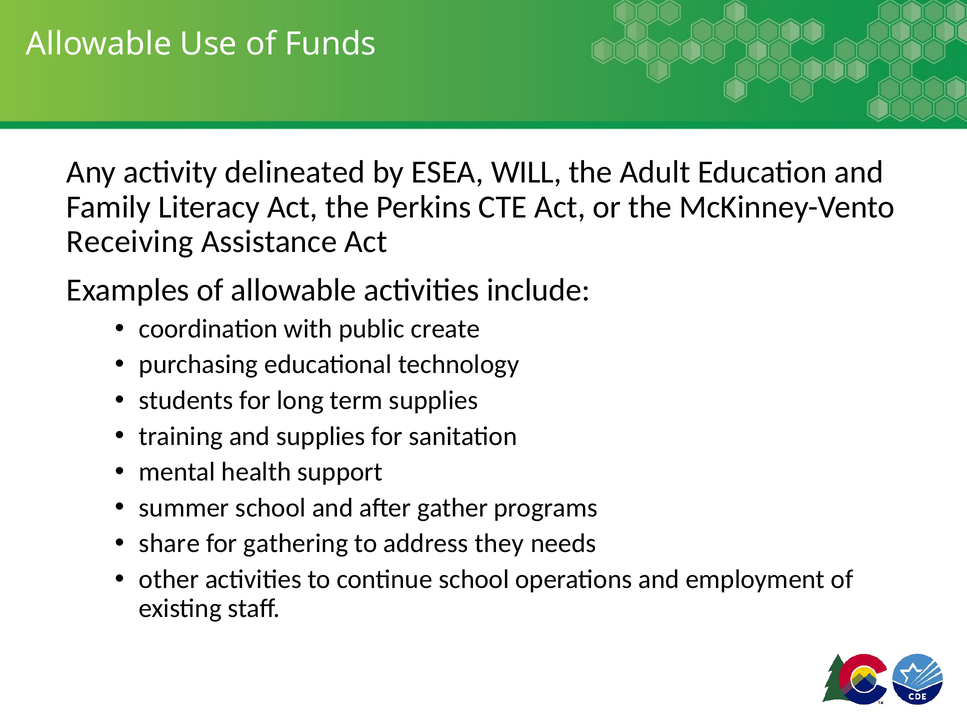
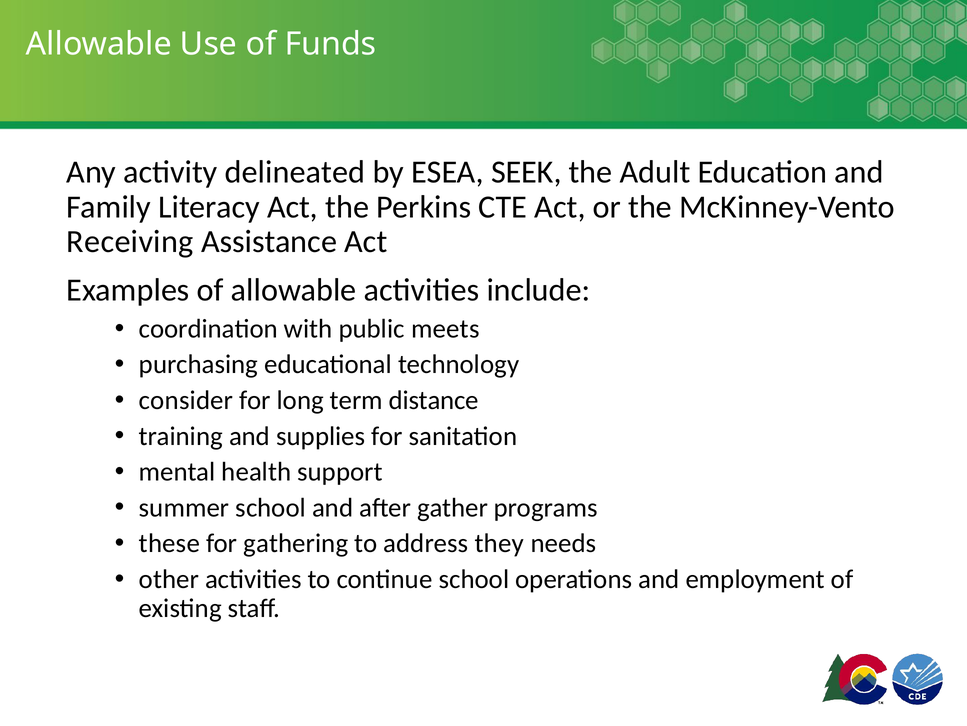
WILL: WILL -> SEEK (526, 172)
create: create -> meets (445, 328)
students: students -> consider (186, 400)
term supplies: supplies -> distance (434, 400)
share: share -> these (169, 543)
